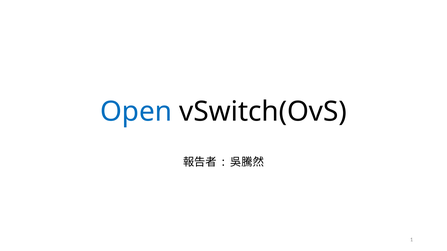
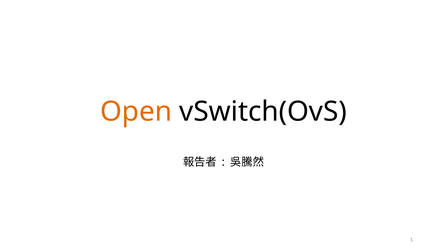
Open colour: blue -> orange (136, 112)
